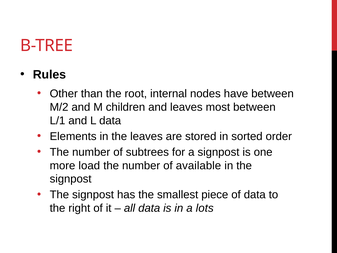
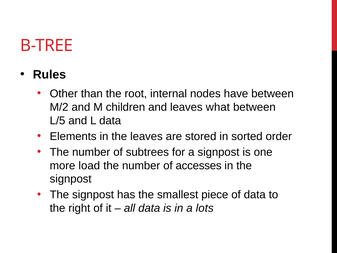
most: most -> what (218, 107)
L/1: L/1 -> L/5 (58, 120)
available: available -> accesses (199, 165)
